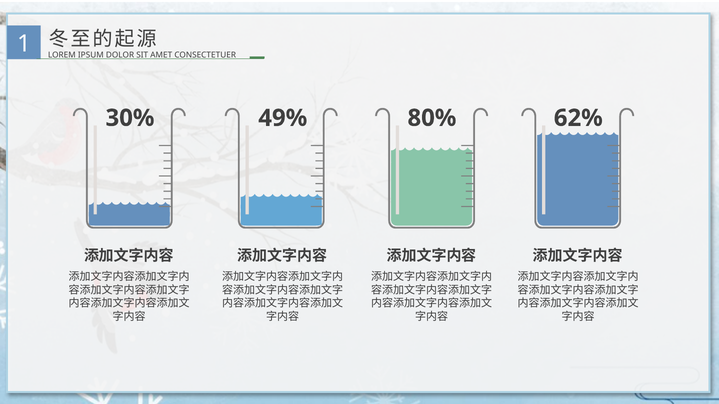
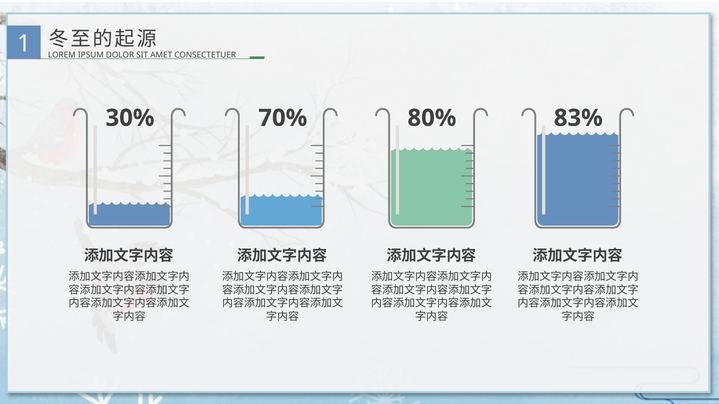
49%: 49% -> 70% (283, 118)
62%: 62% -> 83% (578, 118)
